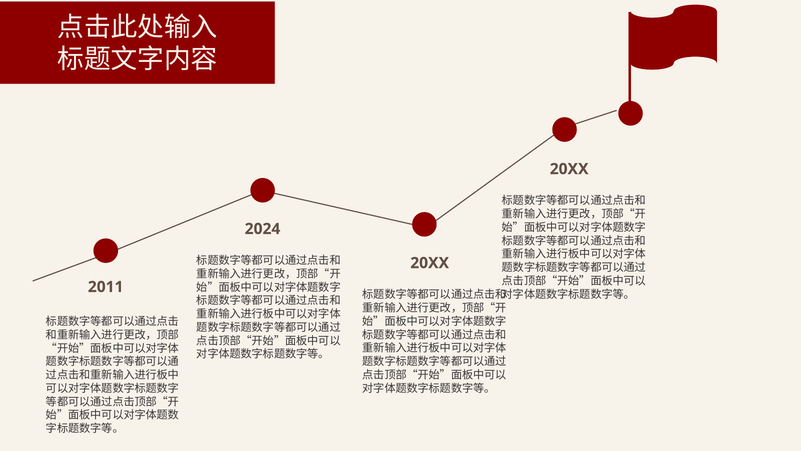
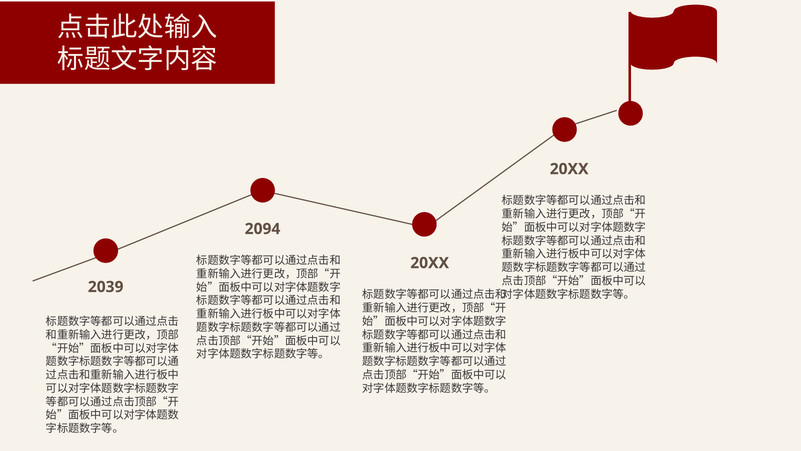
2024: 2024 -> 2094 (263, 229)
2011: 2011 -> 2039 (106, 287)
